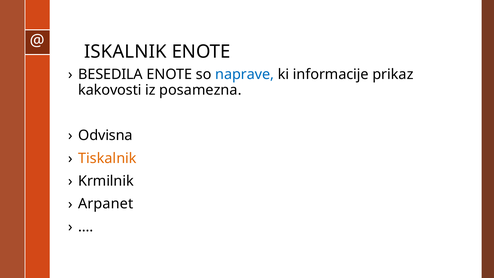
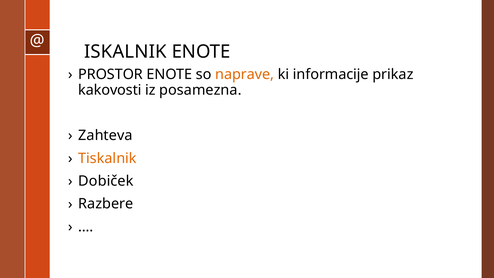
BESEDILA: BESEDILA -> PROSTOR (111, 74)
naprave colour: blue -> orange (245, 74)
Odvisna: Odvisna -> Zahteva (105, 136)
Krmilnik: Krmilnik -> Dobiček (106, 181)
Arpanet: Arpanet -> Razbere (106, 204)
